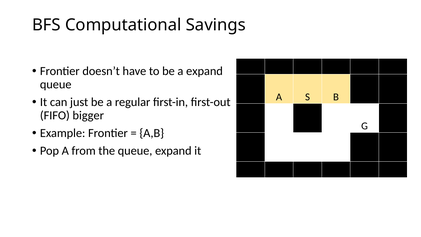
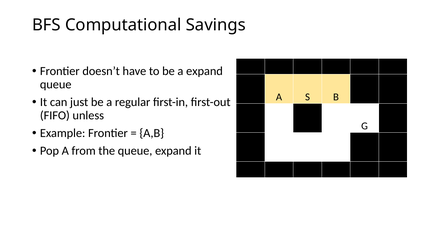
bigger: bigger -> unless (88, 115)
